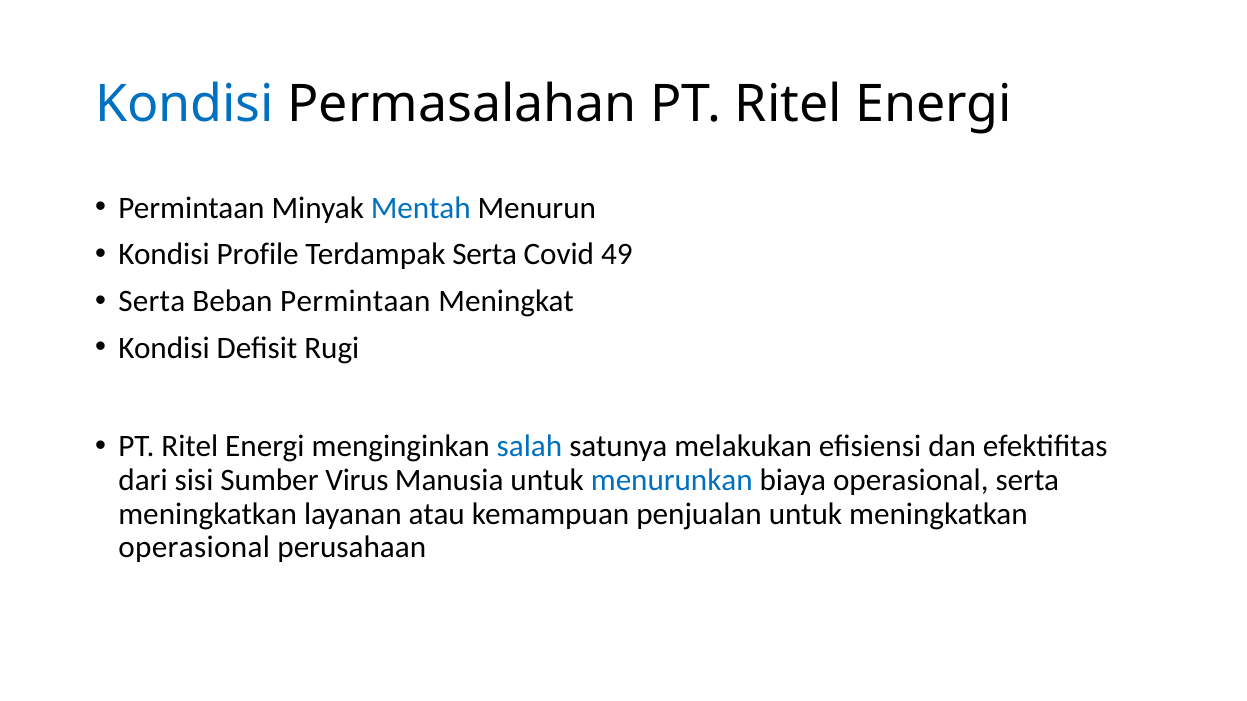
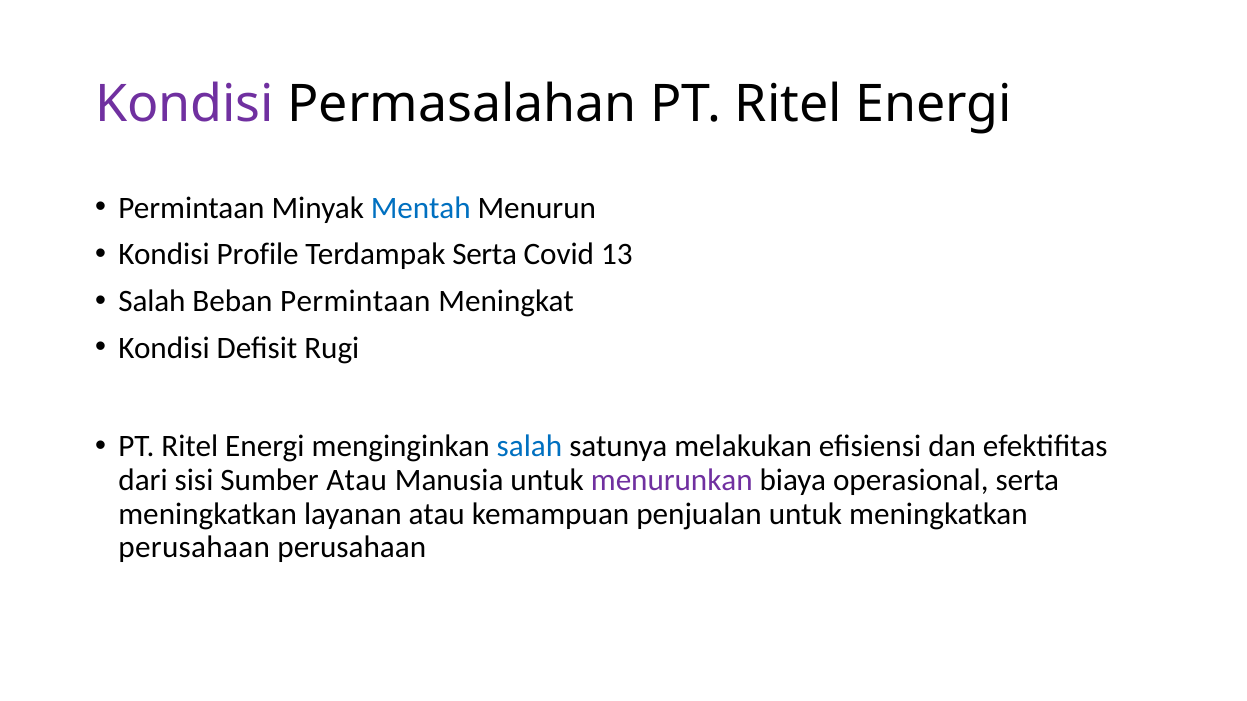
Kondisi colour: blue -> purple (185, 105)
49: 49 -> 13 (617, 255)
Serta: Serta -> Salah (152, 301)
Sumber Virus: Virus -> Atau (357, 480)
menurunkan colour: blue -> purple (672, 480)
operasional: operasional -> perusahaan (194, 548)
